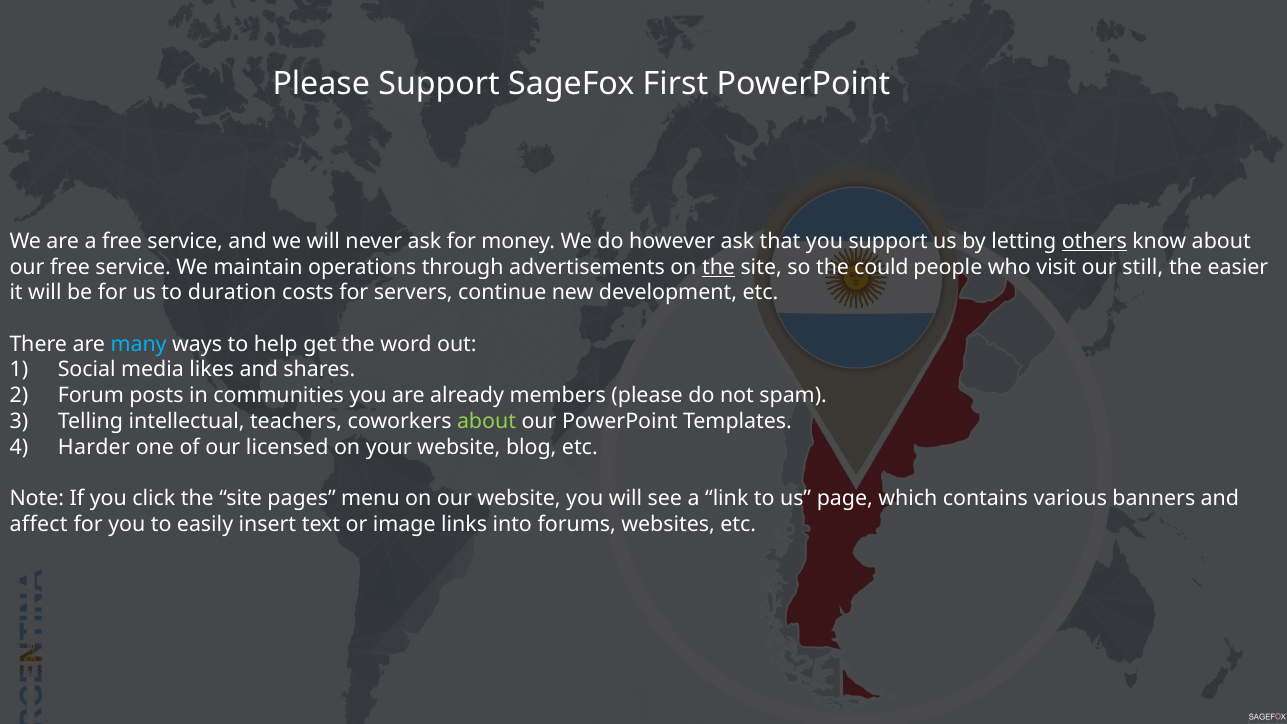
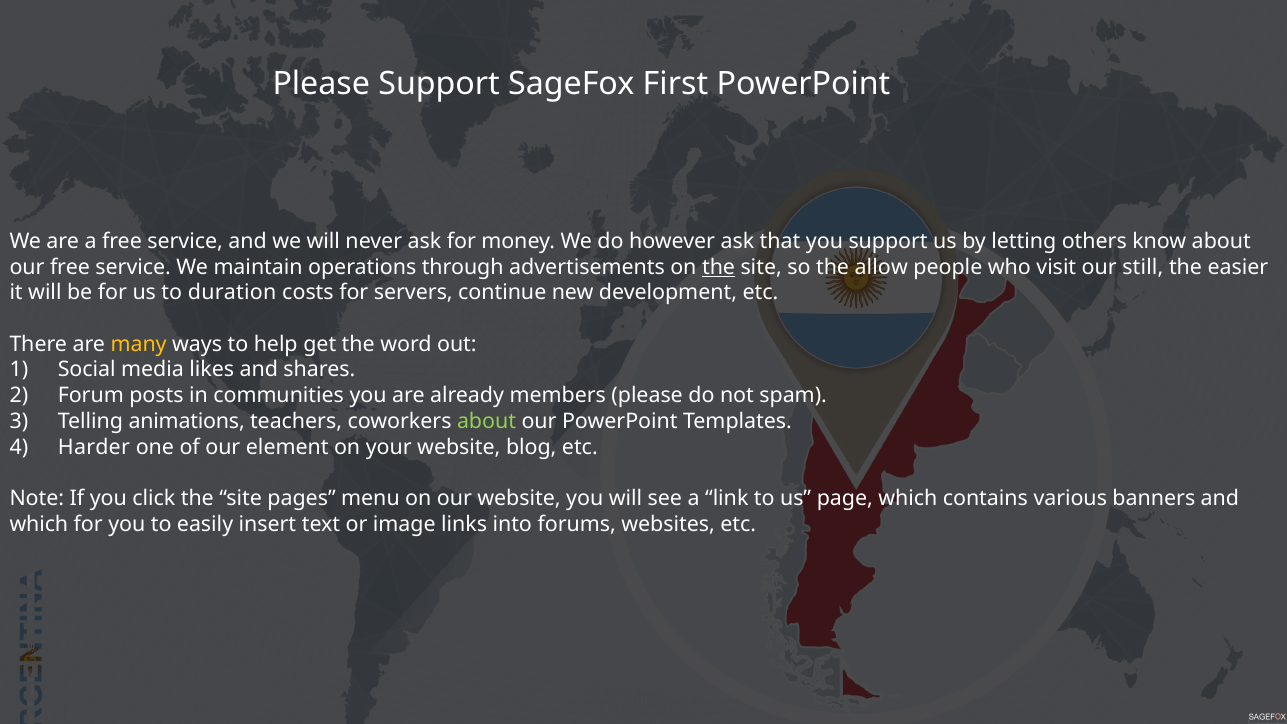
others underline: present -> none (1094, 241)
could: could -> allow (881, 267)
many colour: light blue -> yellow (139, 344)
intellectual: intellectual -> animations (187, 421)
licensed: licensed -> element (287, 447)
affect: affect -> which (39, 524)
